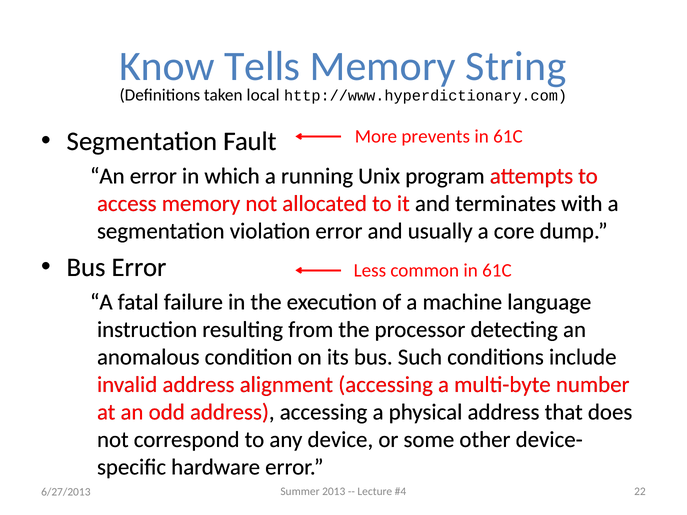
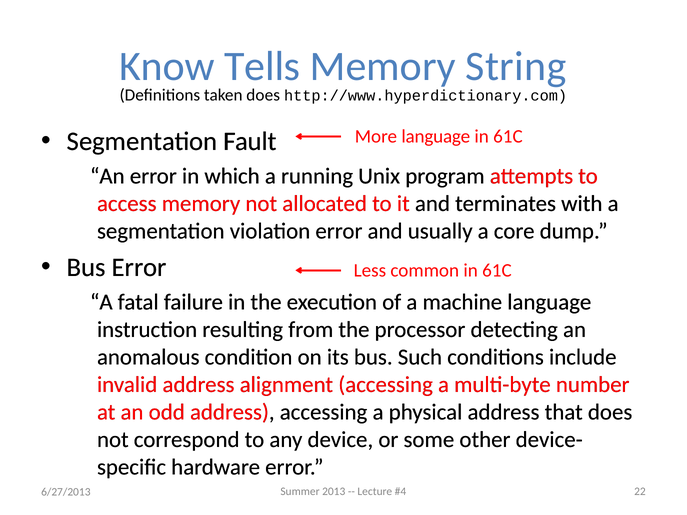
taken local: local -> does (263, 95)
More prevents: prevents -> language (436, 136)
